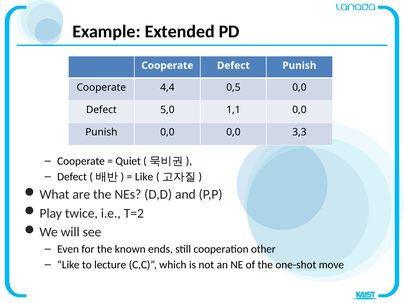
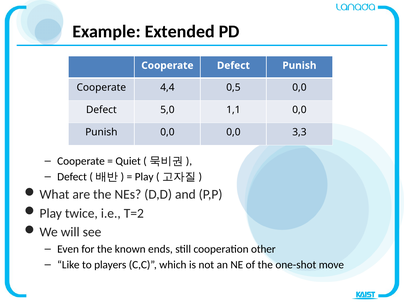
Like: Like -> Play (144, 177)
lecture: lecture -> players (110, 265)
